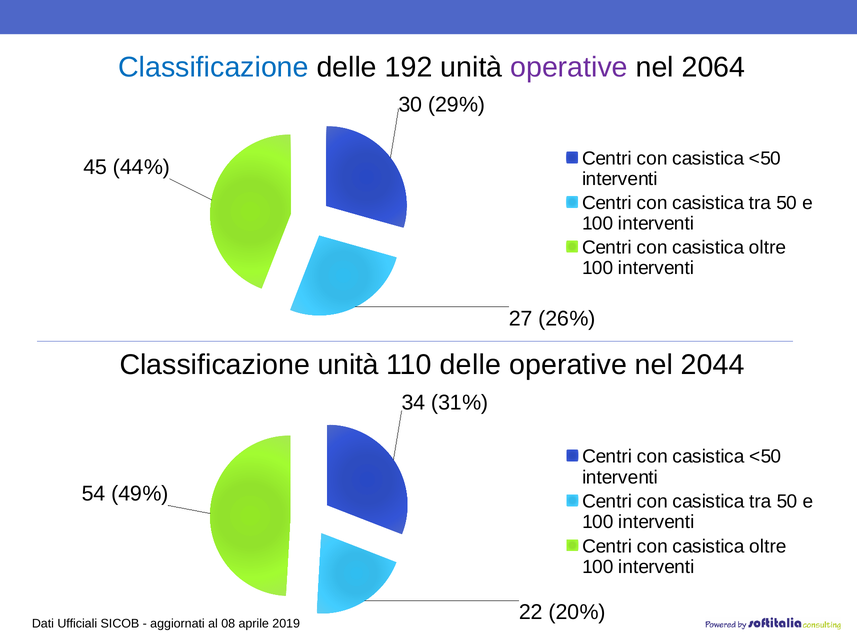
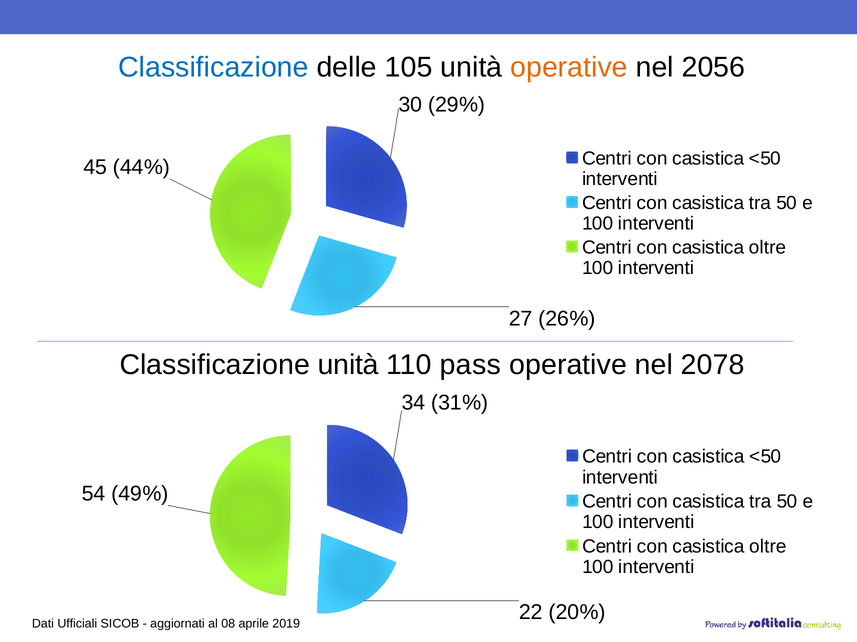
192: 192 -> 105 (409, 67)
operative colour: purple -> orange (569, 67)
2064: 2064 -> 2056 (713, 67)
110 delle: delle -> pass (470, 365)
2044: 2044 -> 2078 (713, 365)
